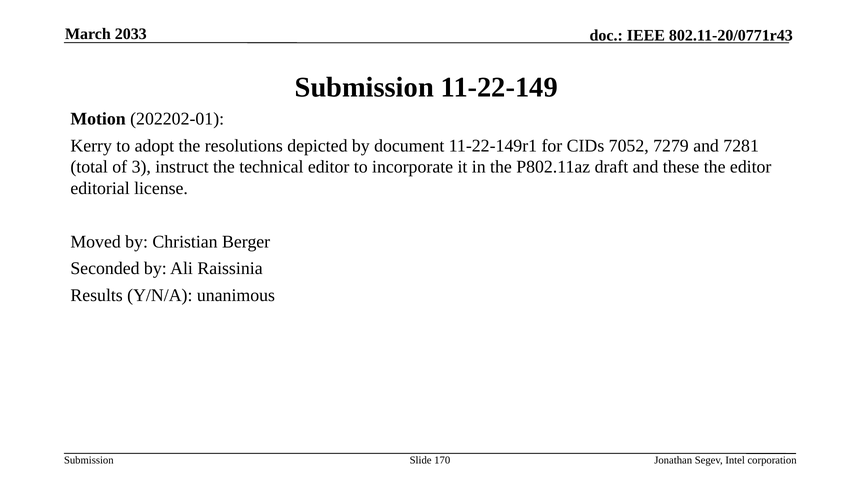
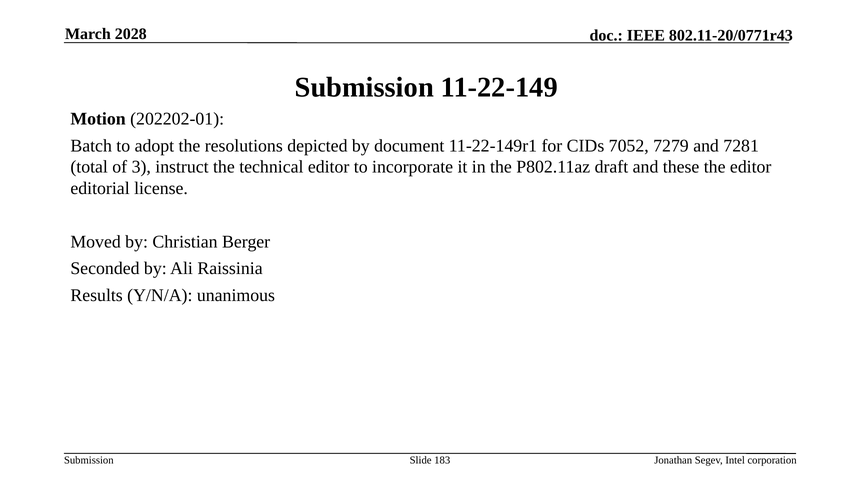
2033: 2033 -> 2028 (131, 34)
Kerry: Kerry -> Batch (91, 146)
170: 170 -> 183 (442, 460)
